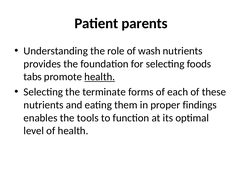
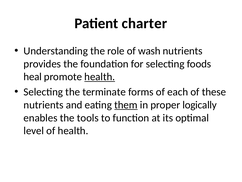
parents: parents -> charter (144, 23)
tabs: tabs -> heal (33, 77)
them underline: none -> present (126, 105)
findings: findings -> logically (200, 105)
